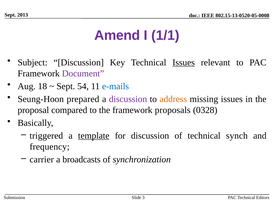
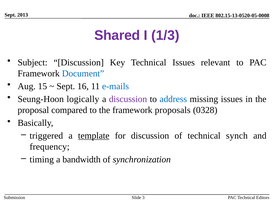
Amend: Amend -> Shared (117, 35)
1/1: 1/1 -> 1/3 (165, 35)
Issues underline: present -> none (184, 62)
Document colour: purple -> blue (83, 73)
18: 18 -> 15 (42, 86)
54: 54 -> 16 (83, 86)
prepared: prepared -> logically (83, 99)
address colour: orange -> blue (173, 99)
carrier: carrier -> timing (42, 159)
broadcasts: broadcasts -> bandwidth (82, 159)
